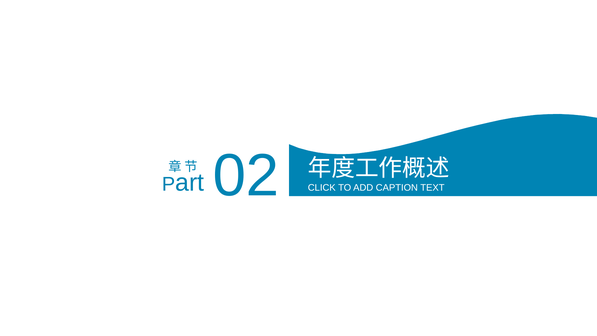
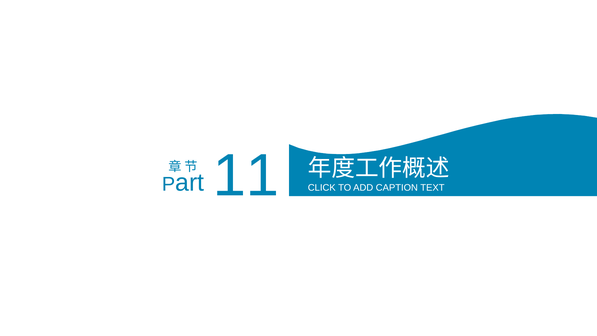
02: 02 -> 11 (246, 176)
